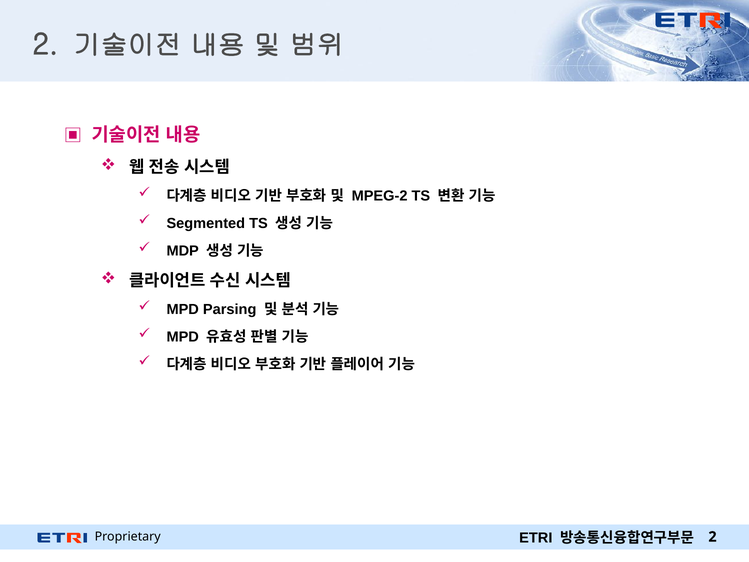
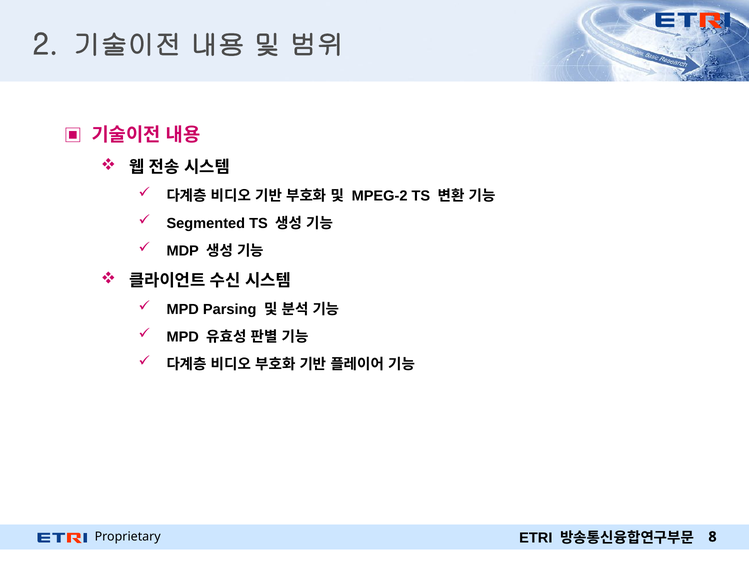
2: 2 -> 8 (713, 537)
